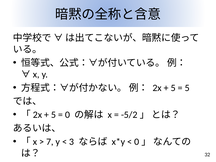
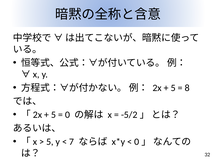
5: 5 -> 8 (187, 88)
7: 7 -> 5 (50, 142)
3: 3 -> 7 (72, 142)
